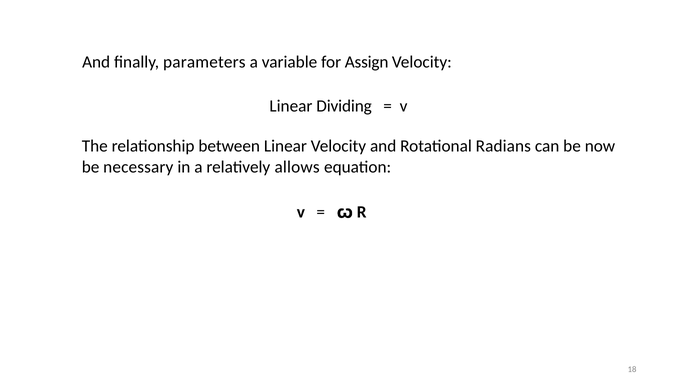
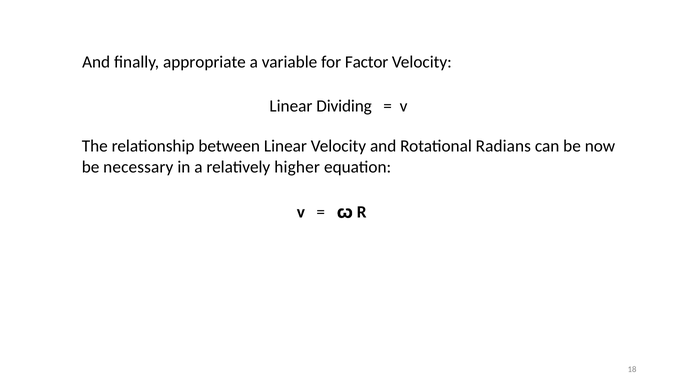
parameters: parameters -> appropriate (204, 62)
Assign: Assign -> Factor (367, 62)
allows: allows -> higher (297, 167)
